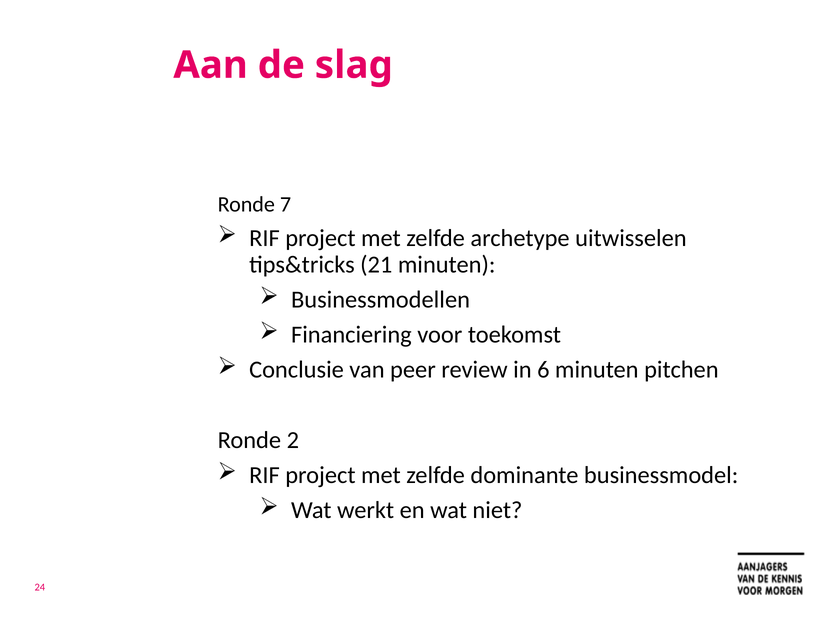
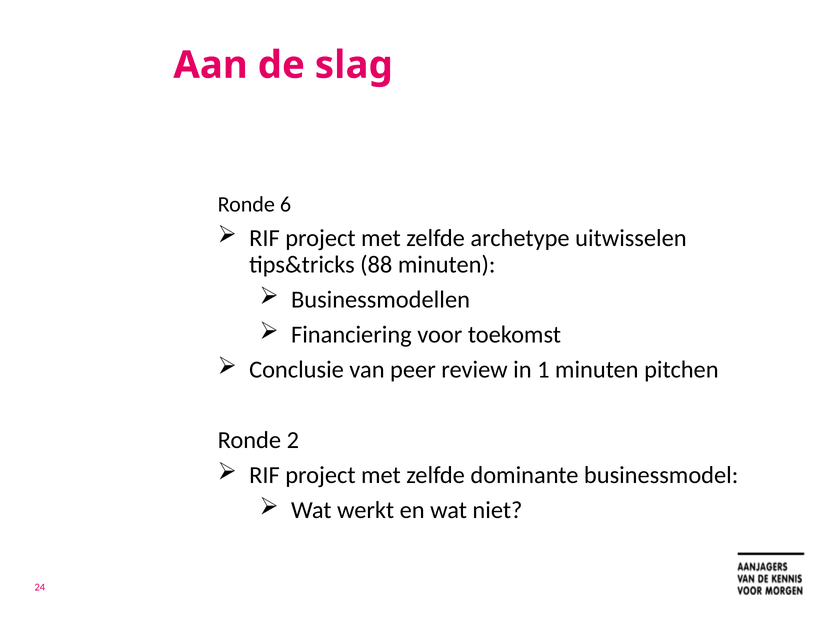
7: 7 -> 6 (286, 204)
21: 21 -> 88 (376, 265)
6: 6 -> 1 (543, 370)
